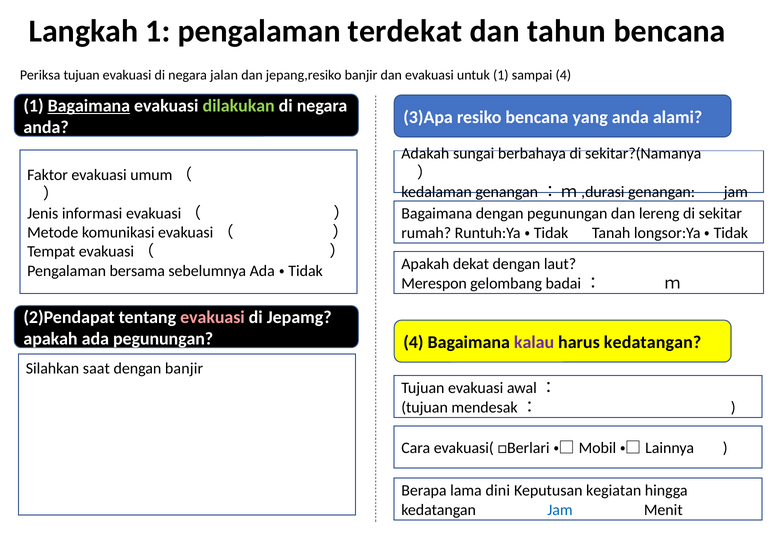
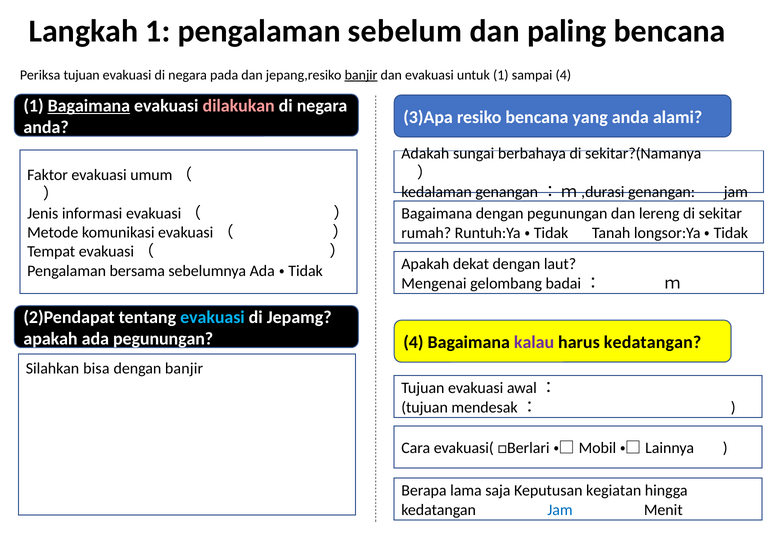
terdekat: terdekat -> sebelum (405, 31)
tahun: tahun -> paling (567, 31)
jalan: jalan -> pada (224, 75)
banjir underline: none -> present (361, 75)
dilakukan colour: light green -> pink (239, 106)
Merespon: Merespon -> Mengenai (434, 283)
evakuasi colour: pink -> light blue (212, 317)
saat: saat -> bisa (96, 368)
dini: dini -> saja (498, 490)
